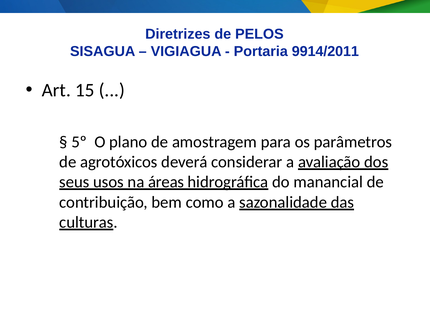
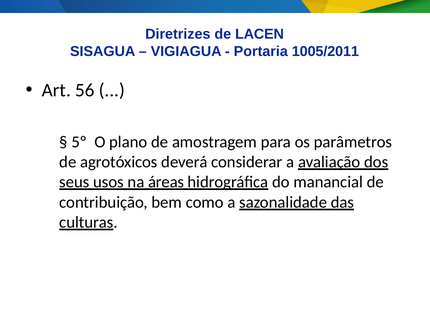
PELOS: PELOS -> LACEN (259, 34)
9914/2011: 9914/2011 -> 1005/2011 (325, 51)
15: 15 -> 56 (85, 90)
